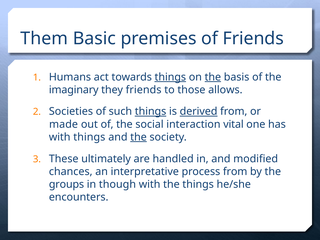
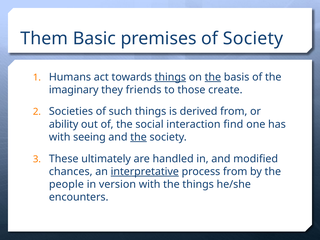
of Friends: Friends -> Society (253, 39)
allows: allows -> create (225, 90)
things underline: present -> none (151, 111)
derived underline: present -> none (199, 111)
made: made -> ability (64, 124)
vital: vital -> find (233, 124)
with things: things -> seeing (89, 137)
interpretative underline: none -> present (145, 172)
groups: groups -> people (66, 184)
though: though -> version (117, 184)
